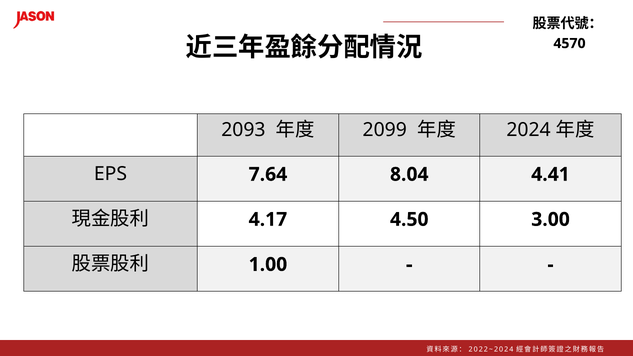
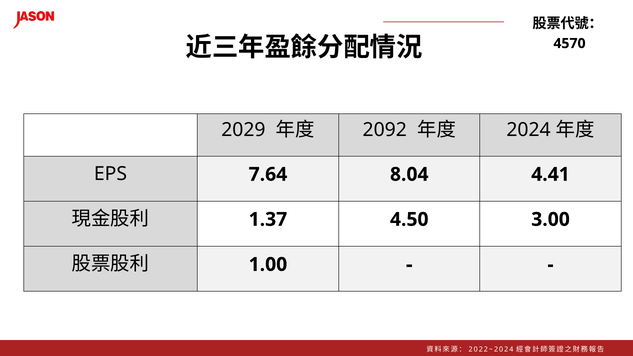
2093: 2093 -> 2029 (243, 130)
2099: 2099 -> 2092 (385, 130)
4.17: 4.17 -> 1.37 (268, 219)
